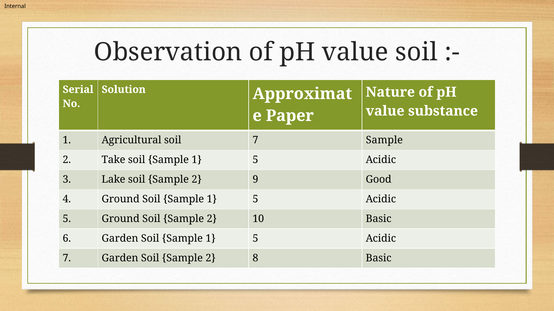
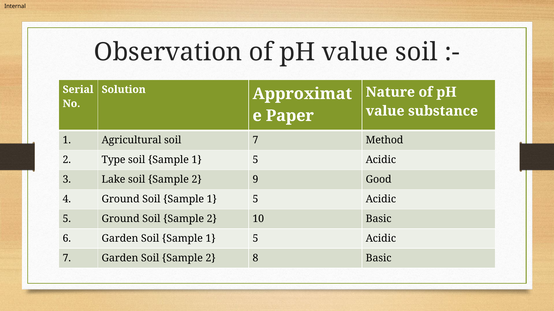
7 Sample: Sample -> Method (384, 141)
Take: Take -> Type (114, 160)
